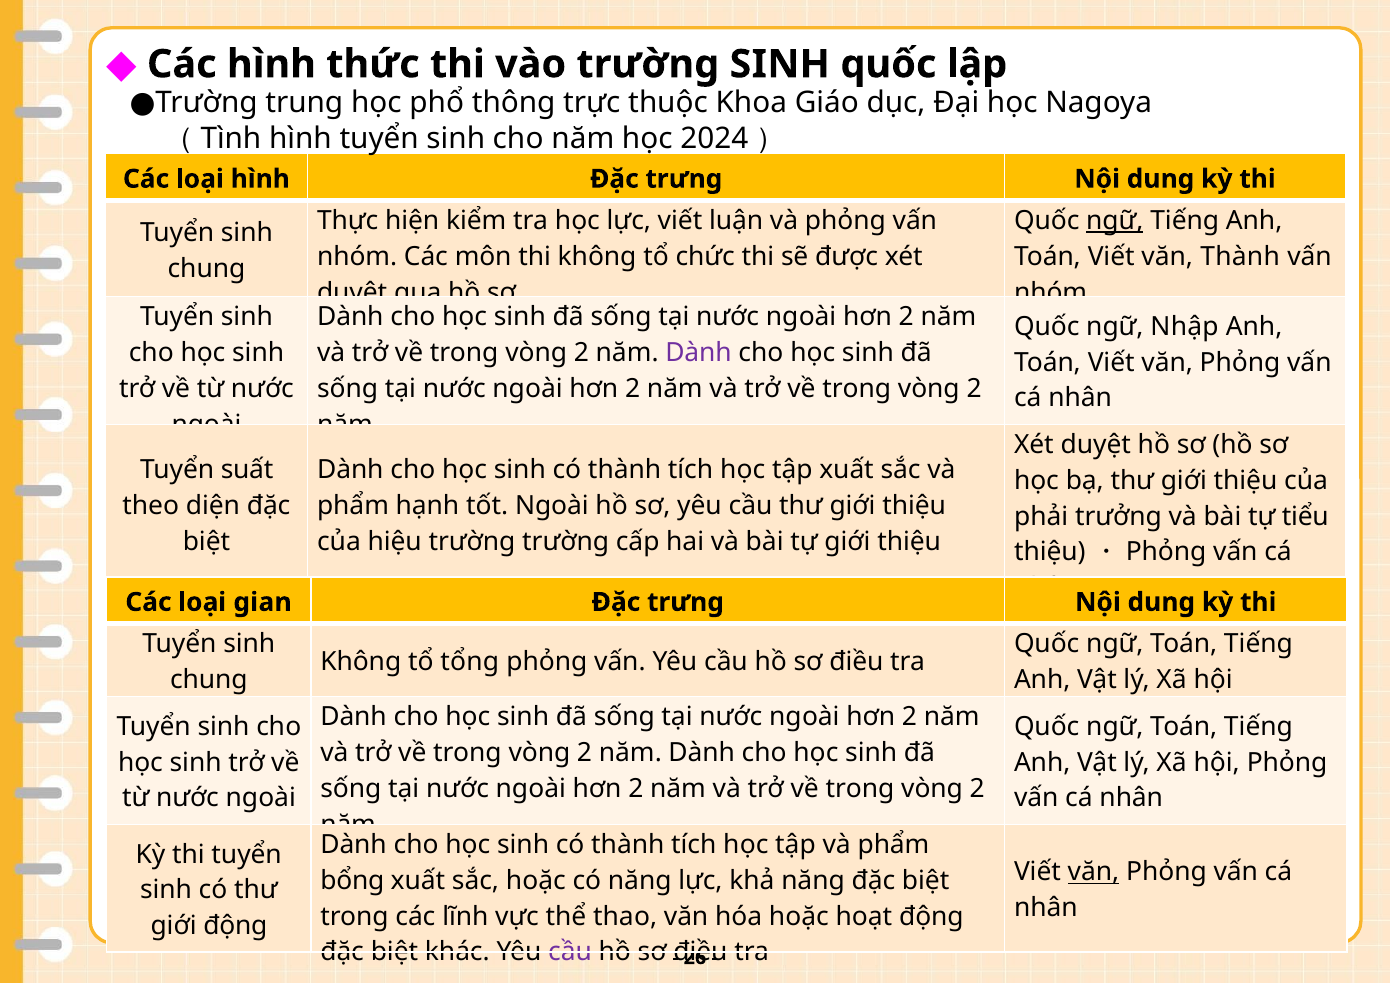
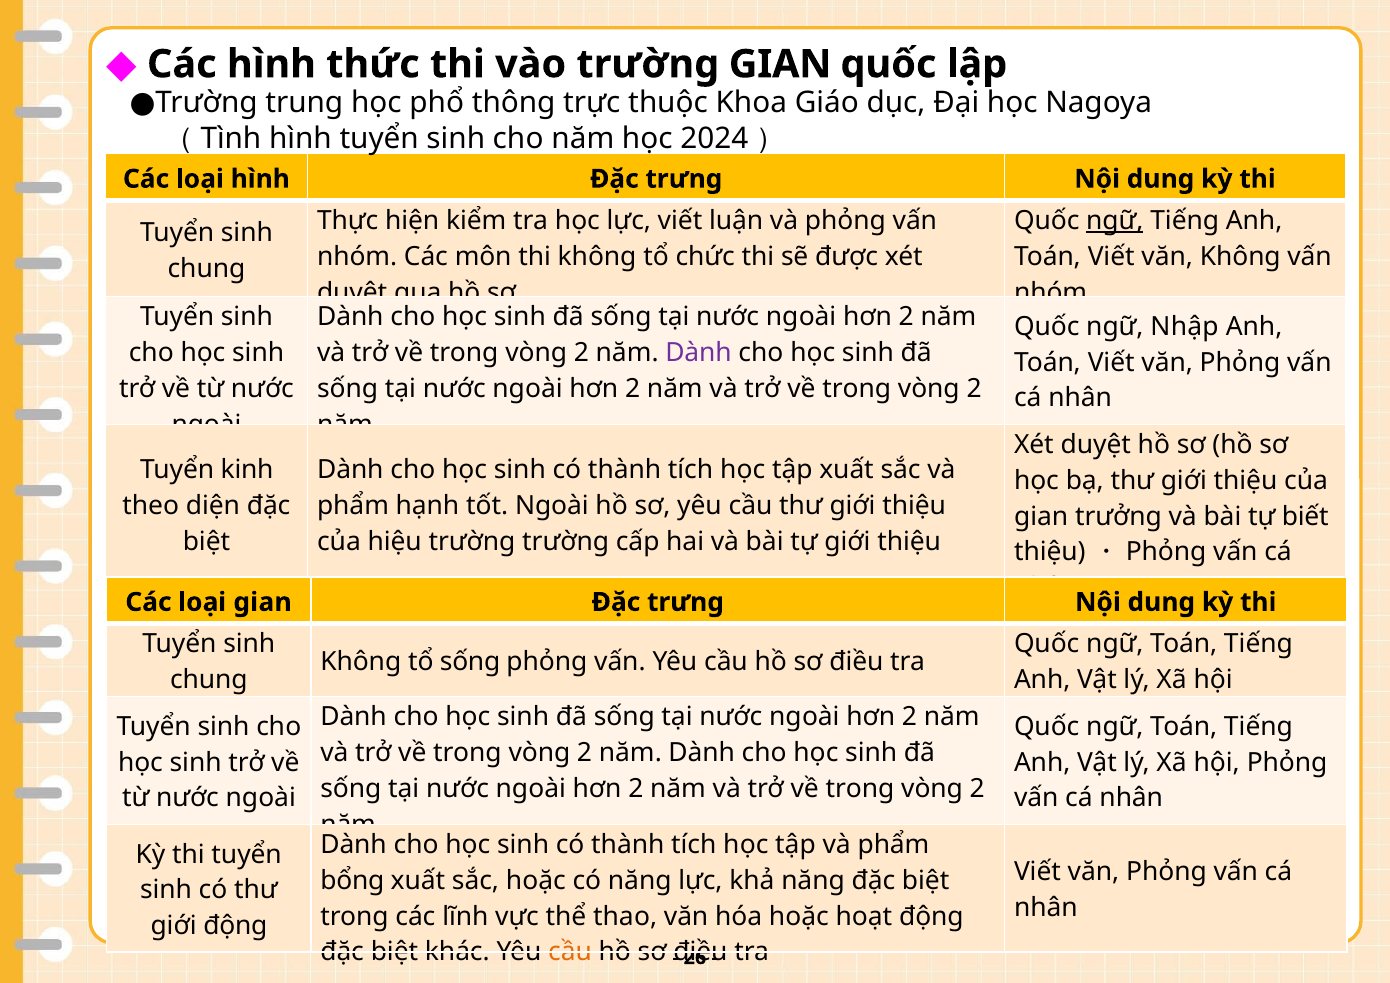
trường SINH: SINH -> GIAN (780, 64)
văn Thành: Thành -> Không (1240, 257)
suất: suất -> kinh (247, 470)
phải: phải -> gian (1041, 516)
tiểu: tiểu -> biết (1305, 516)
tổ tổng: tổng -> sống (470, 662)
văn underline: present -> none (1094, 872)
cầu colour: purple -> orange (570, 952)
